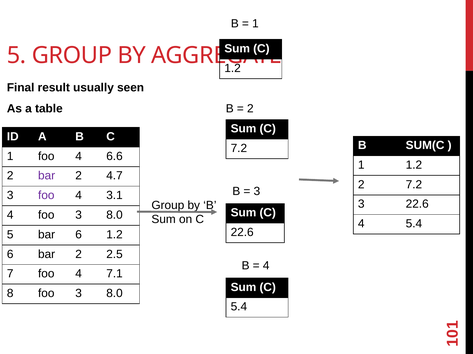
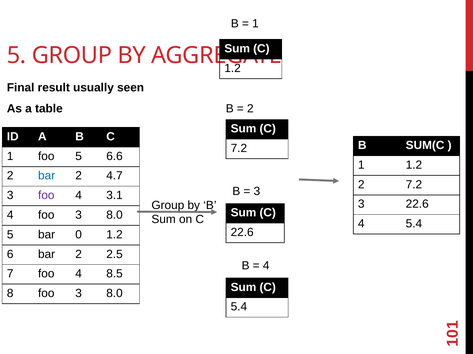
1 foo 4: 4 -> 5 (79, 157)
bar colour: purple -> blue (47, 176)
bar 6: 6 -> 0 (79, 235)
7.1: 7.1 -> 8.5 (114, 274)
